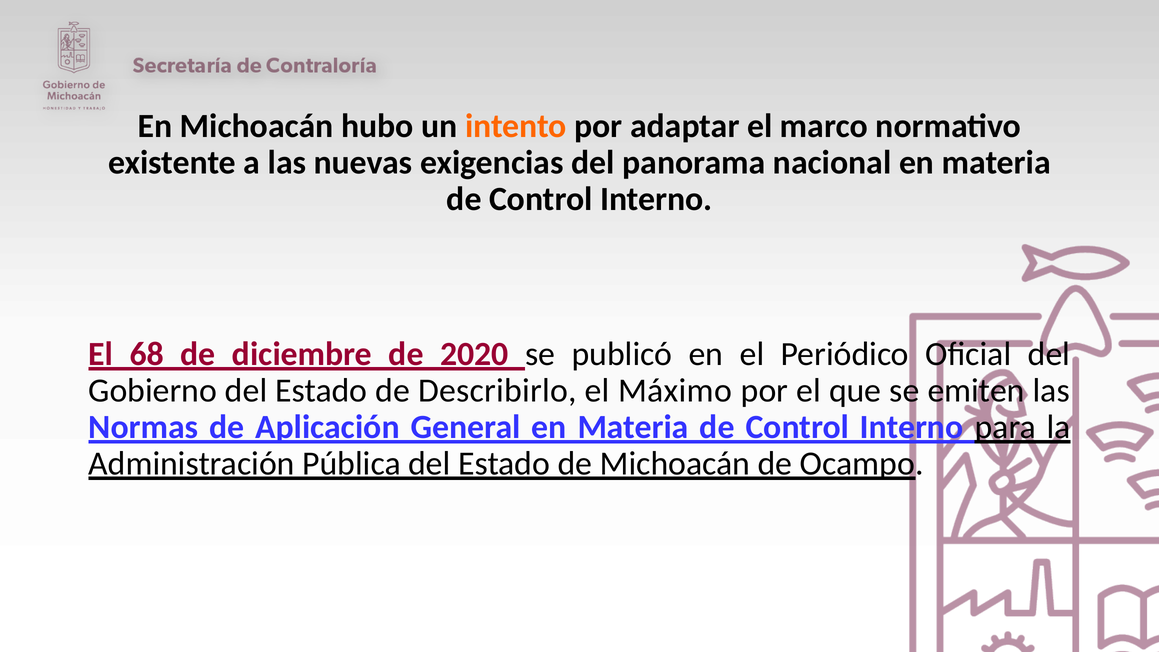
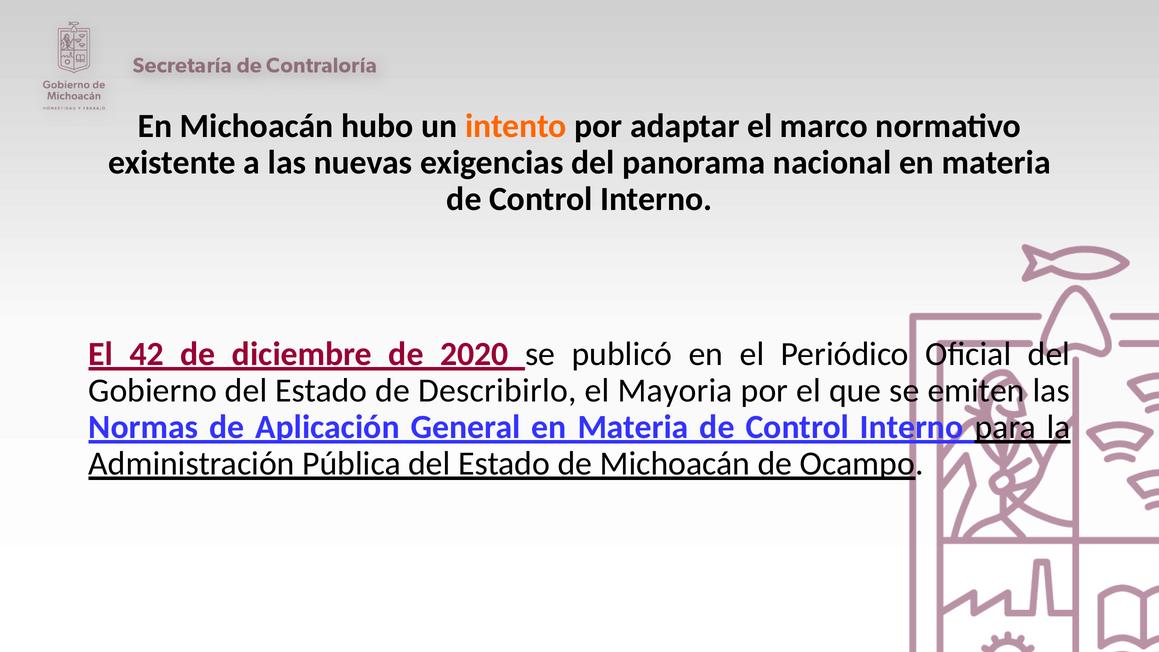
68: 68 -> 42 (147, 354)
Máximo: Máximo -> Mayoria (675, 391)
